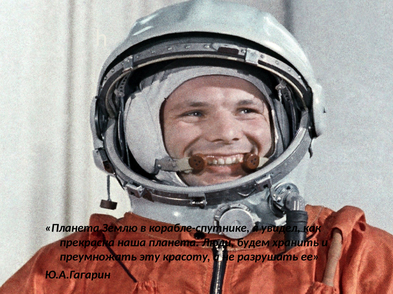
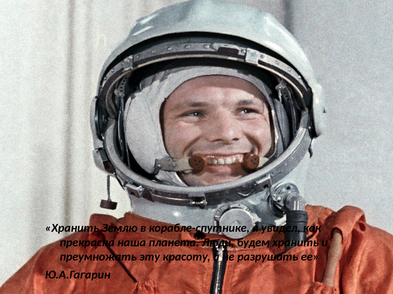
Планета: Планета -> Хранить (72, 229)
